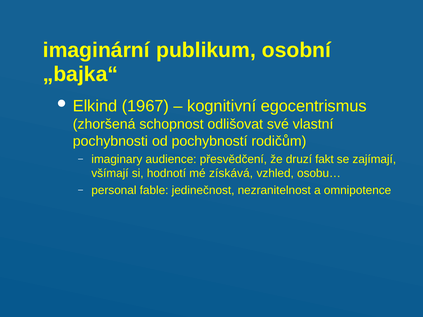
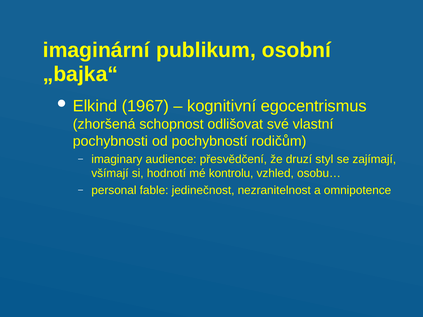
fakt: fakt -> styl (324, 159)
získává: získává -> kontrolu (231, 174)
